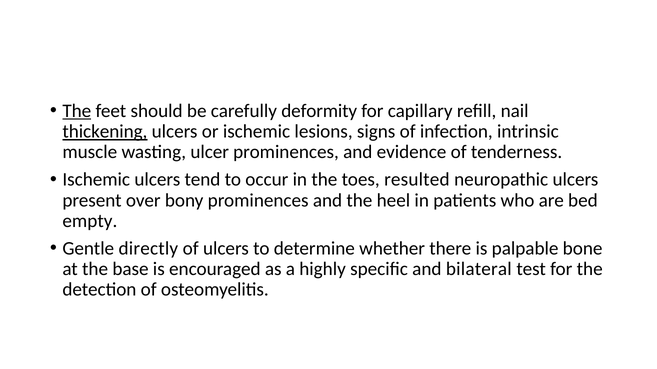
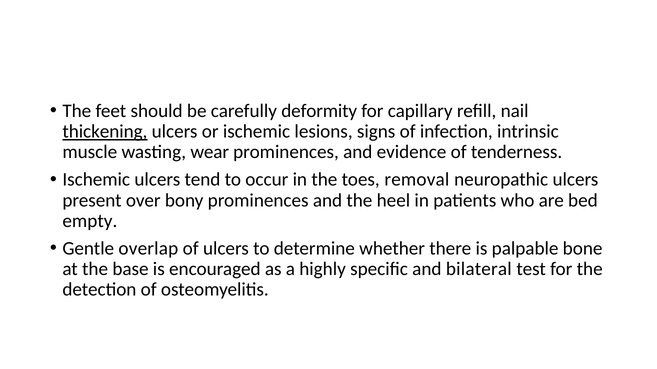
The underline: present -> none (77, 111)
ulcer: ulcer -> wear (210, 152)
resulted: resulted -> removal (417, 180)
directly: directly -> overlap (148, 249)
